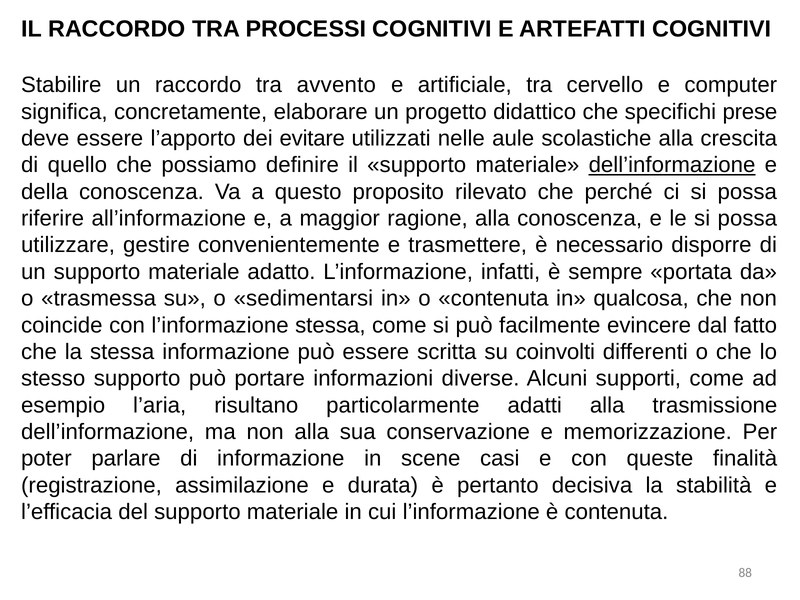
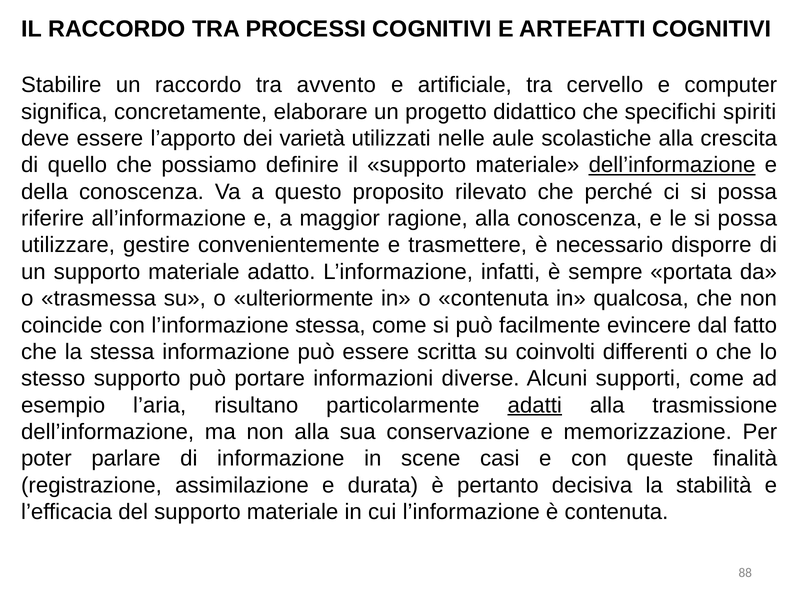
prese: prese -> spiriti (750, 112)
evitare: evitare -> varietà (312, 138)
sedimentarsi: sedimentarsi -> ulteriormente (304, 298)
adatti underline: none -> present (535, 405)
